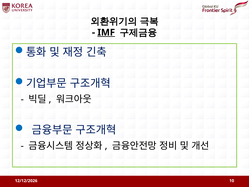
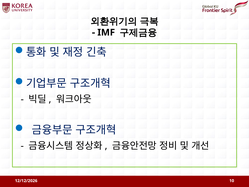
IMF underline: present -> none (106, 32)
